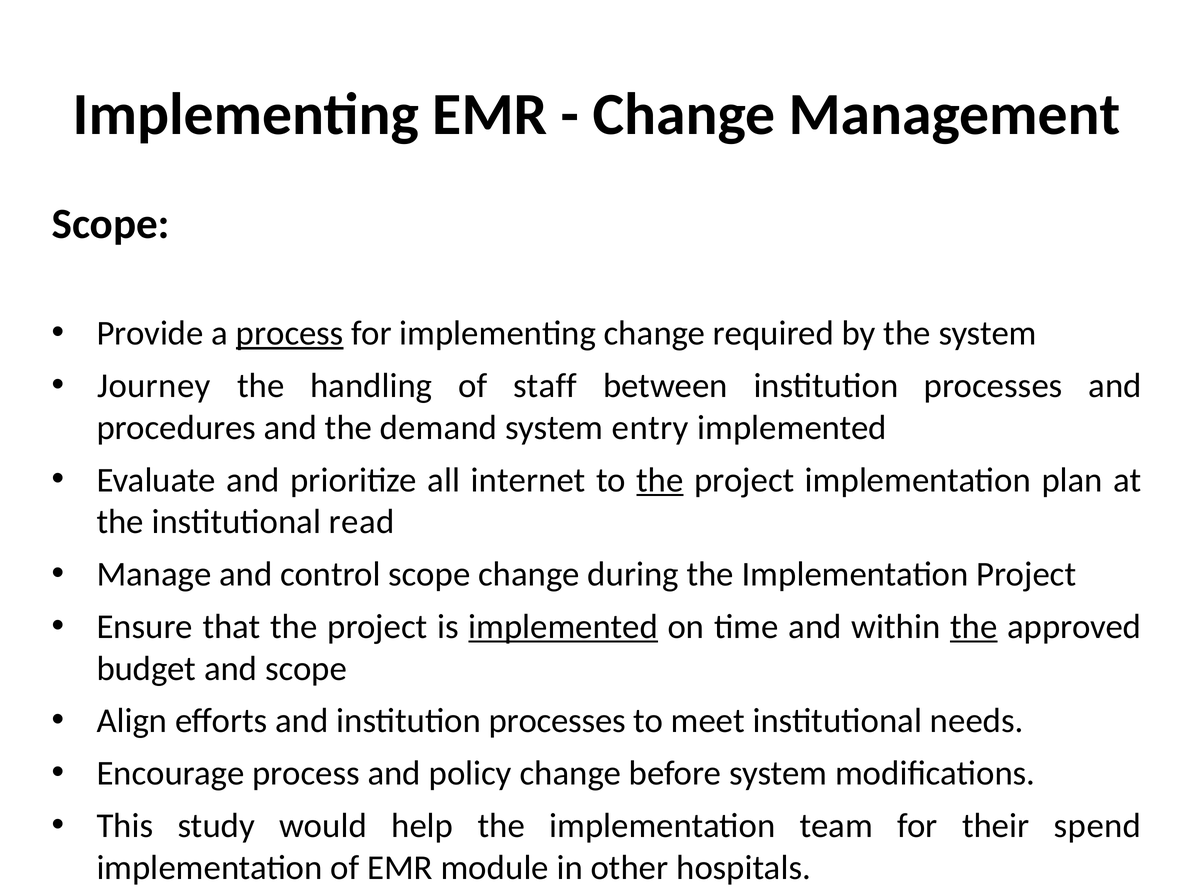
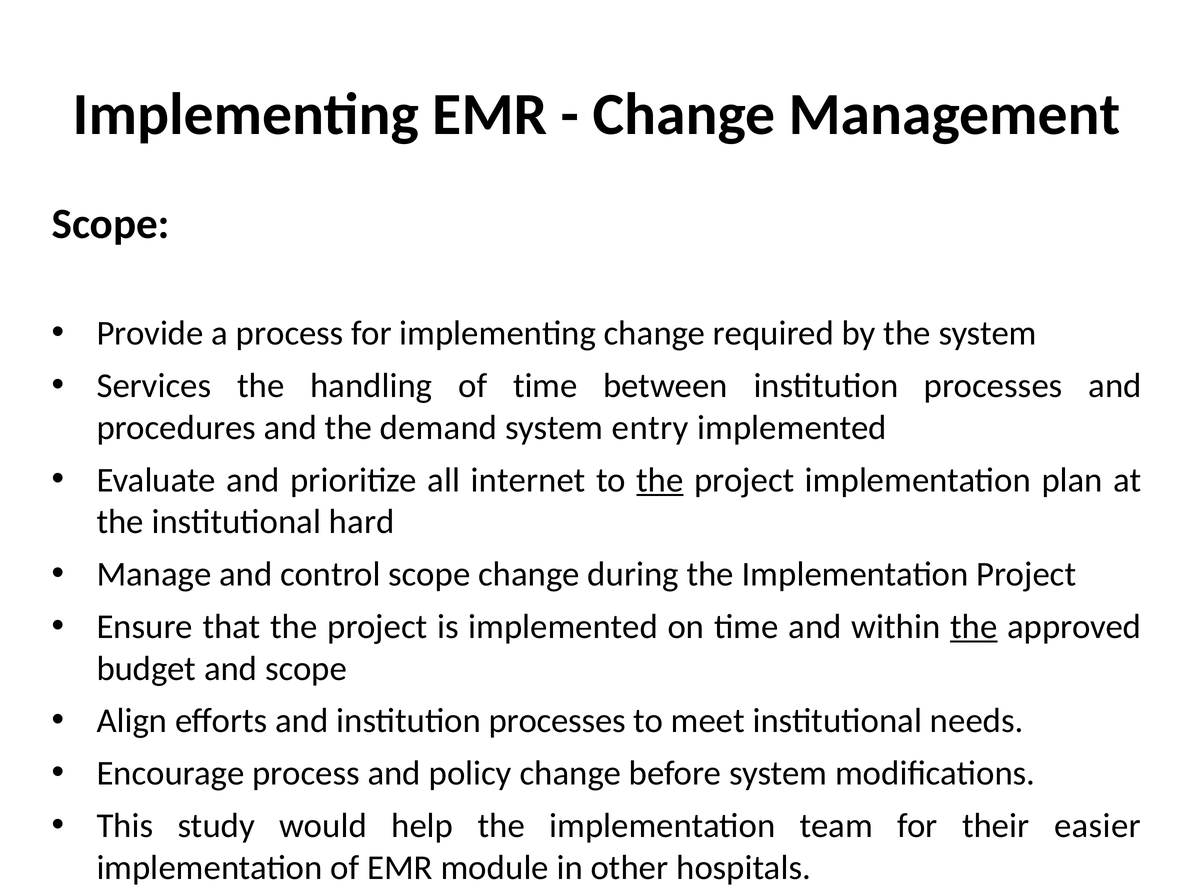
process underline: present -> none (290, 333)
Journey: Journey -> Services (154, 386)
of staff: staff -> time (545, 386)
read: read -> hard (362, 522)
implemented underline: present -> none (563, 626)
spend: spend -> easier (1098, 825)
